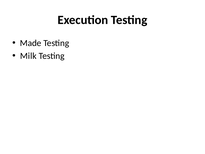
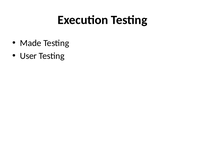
Milk: Milk -> User (28, 56)
